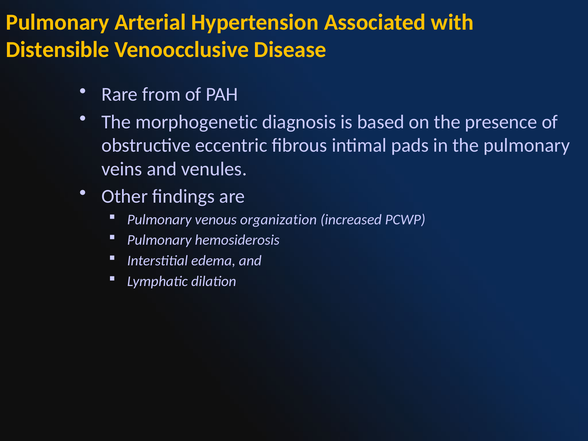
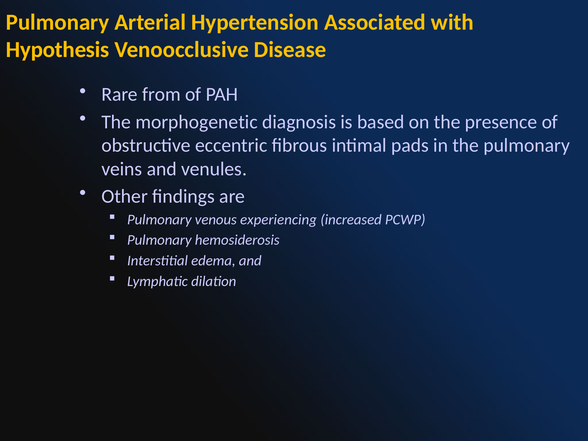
Distensible: Distensible -> Hypothesis (58, 50)
organization: organization -> experiencing (278, 220)
